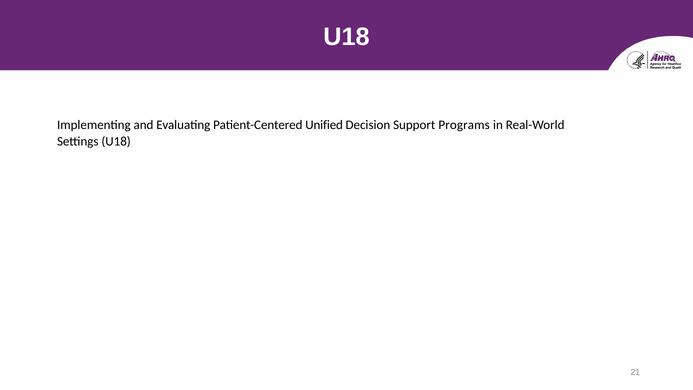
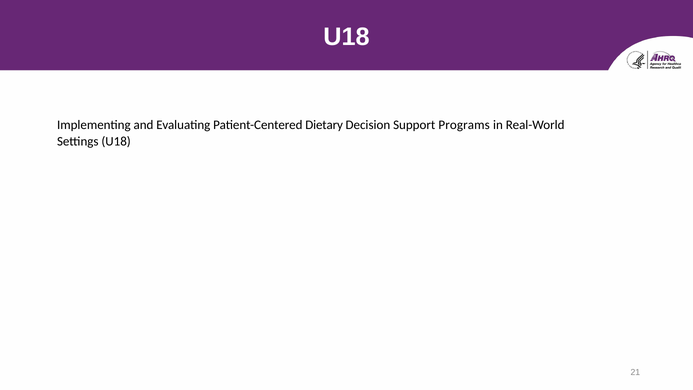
Unified: Unified -> Dietary (324, 125)
